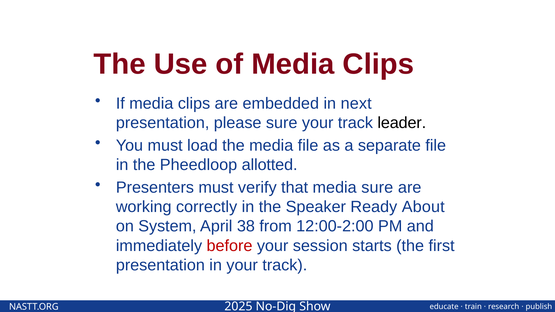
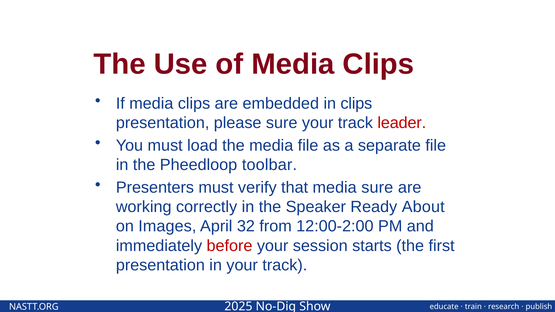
in next: next -> clips (356, 104)
leader colour: black -> red (402, 123)
allotted: allotted -> toolbar (269, 165)
System: System -> Images (167, 227)
38: 38 -> 32 (246, 227)
